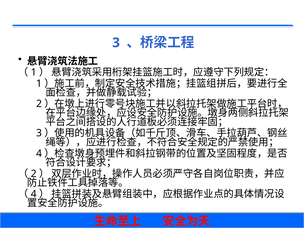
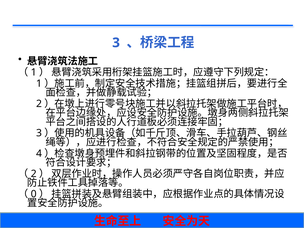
4: 4 -> 0 (34, 194)
